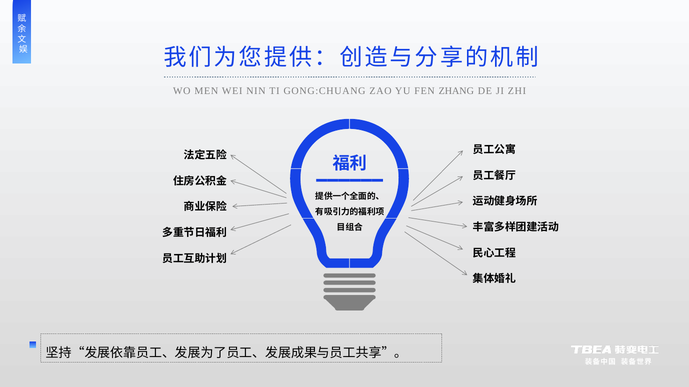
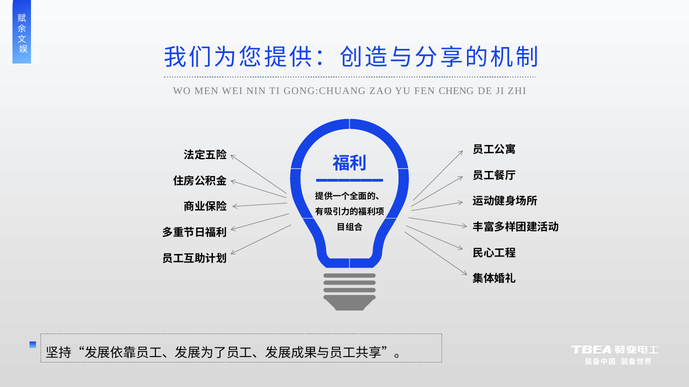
ZHANG: ZHANG -> CHENG (456, 91)
